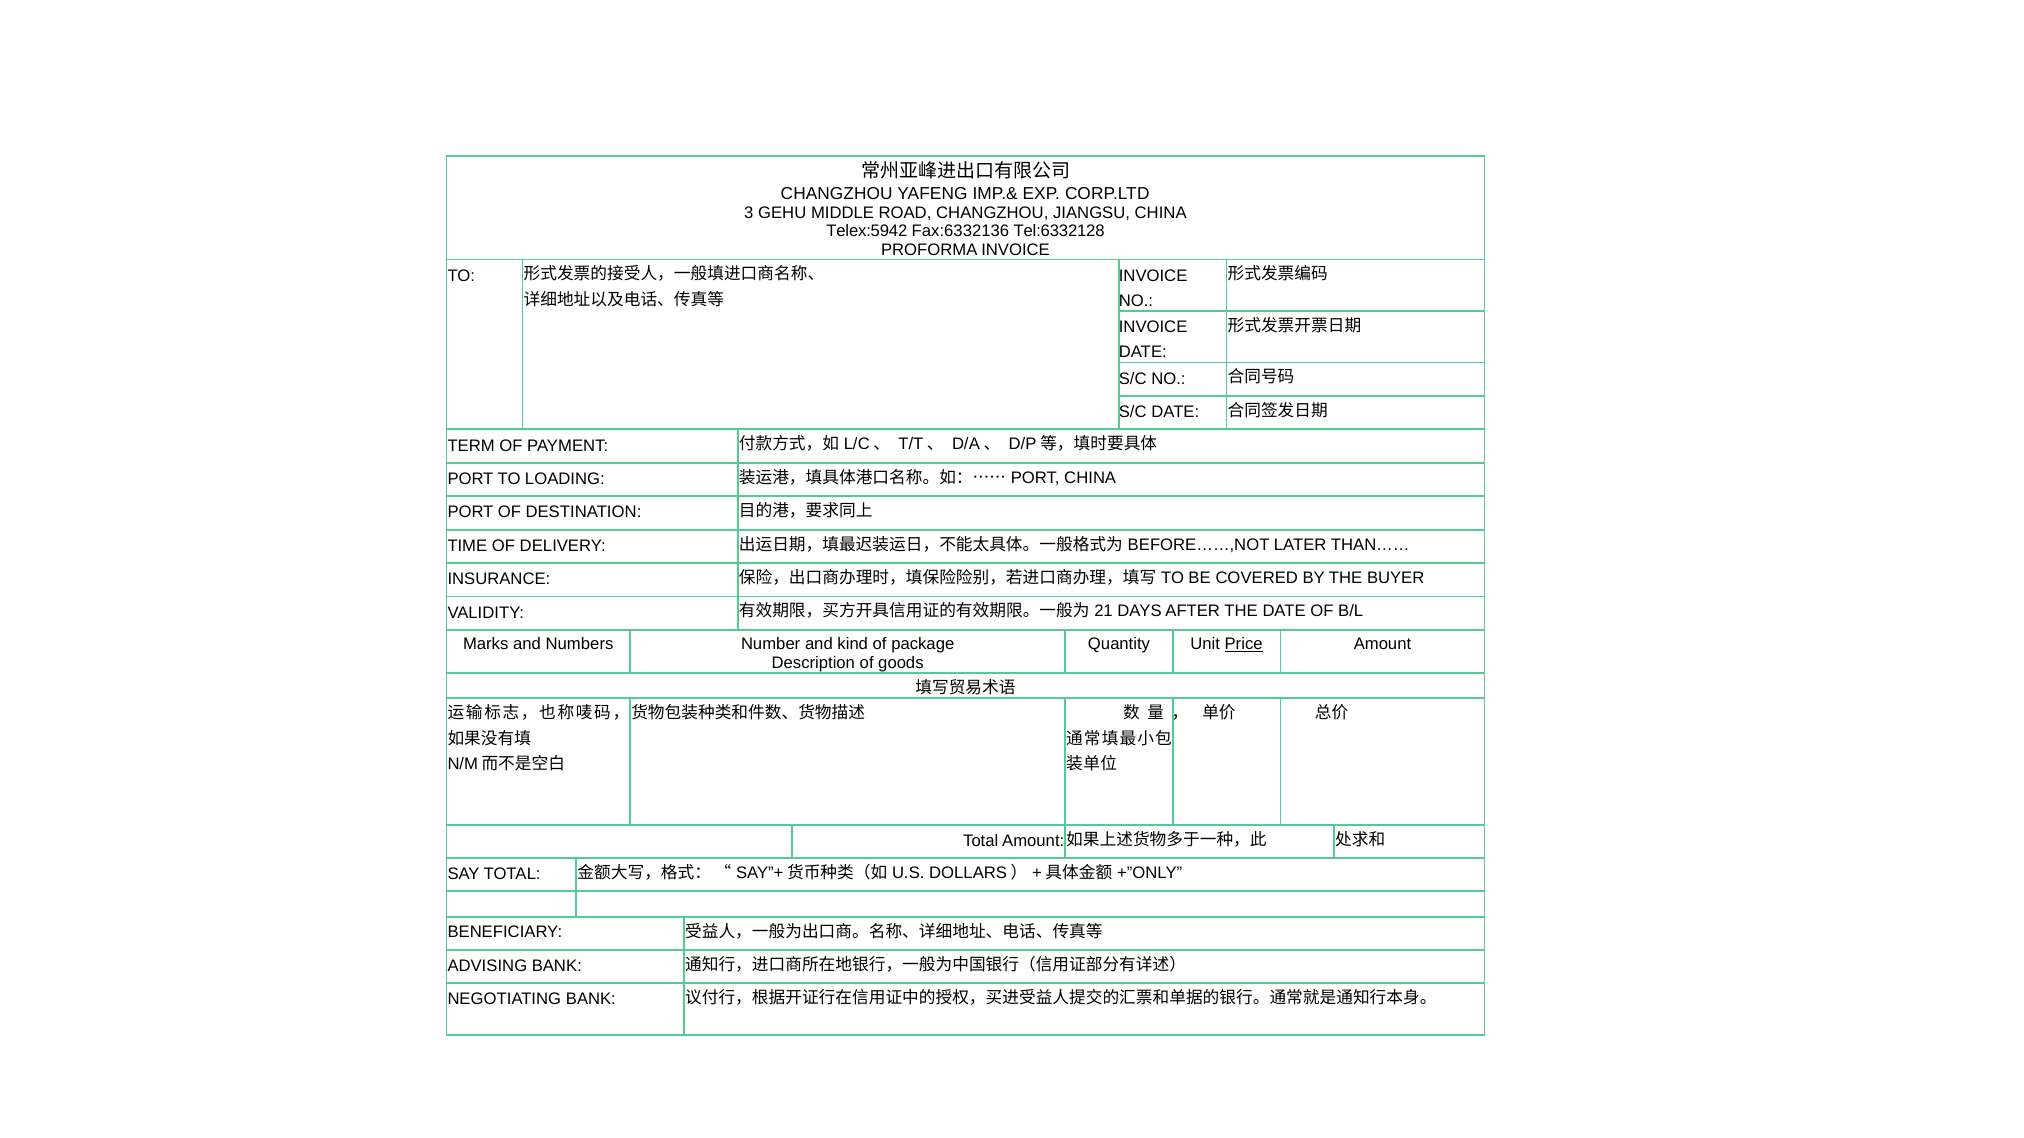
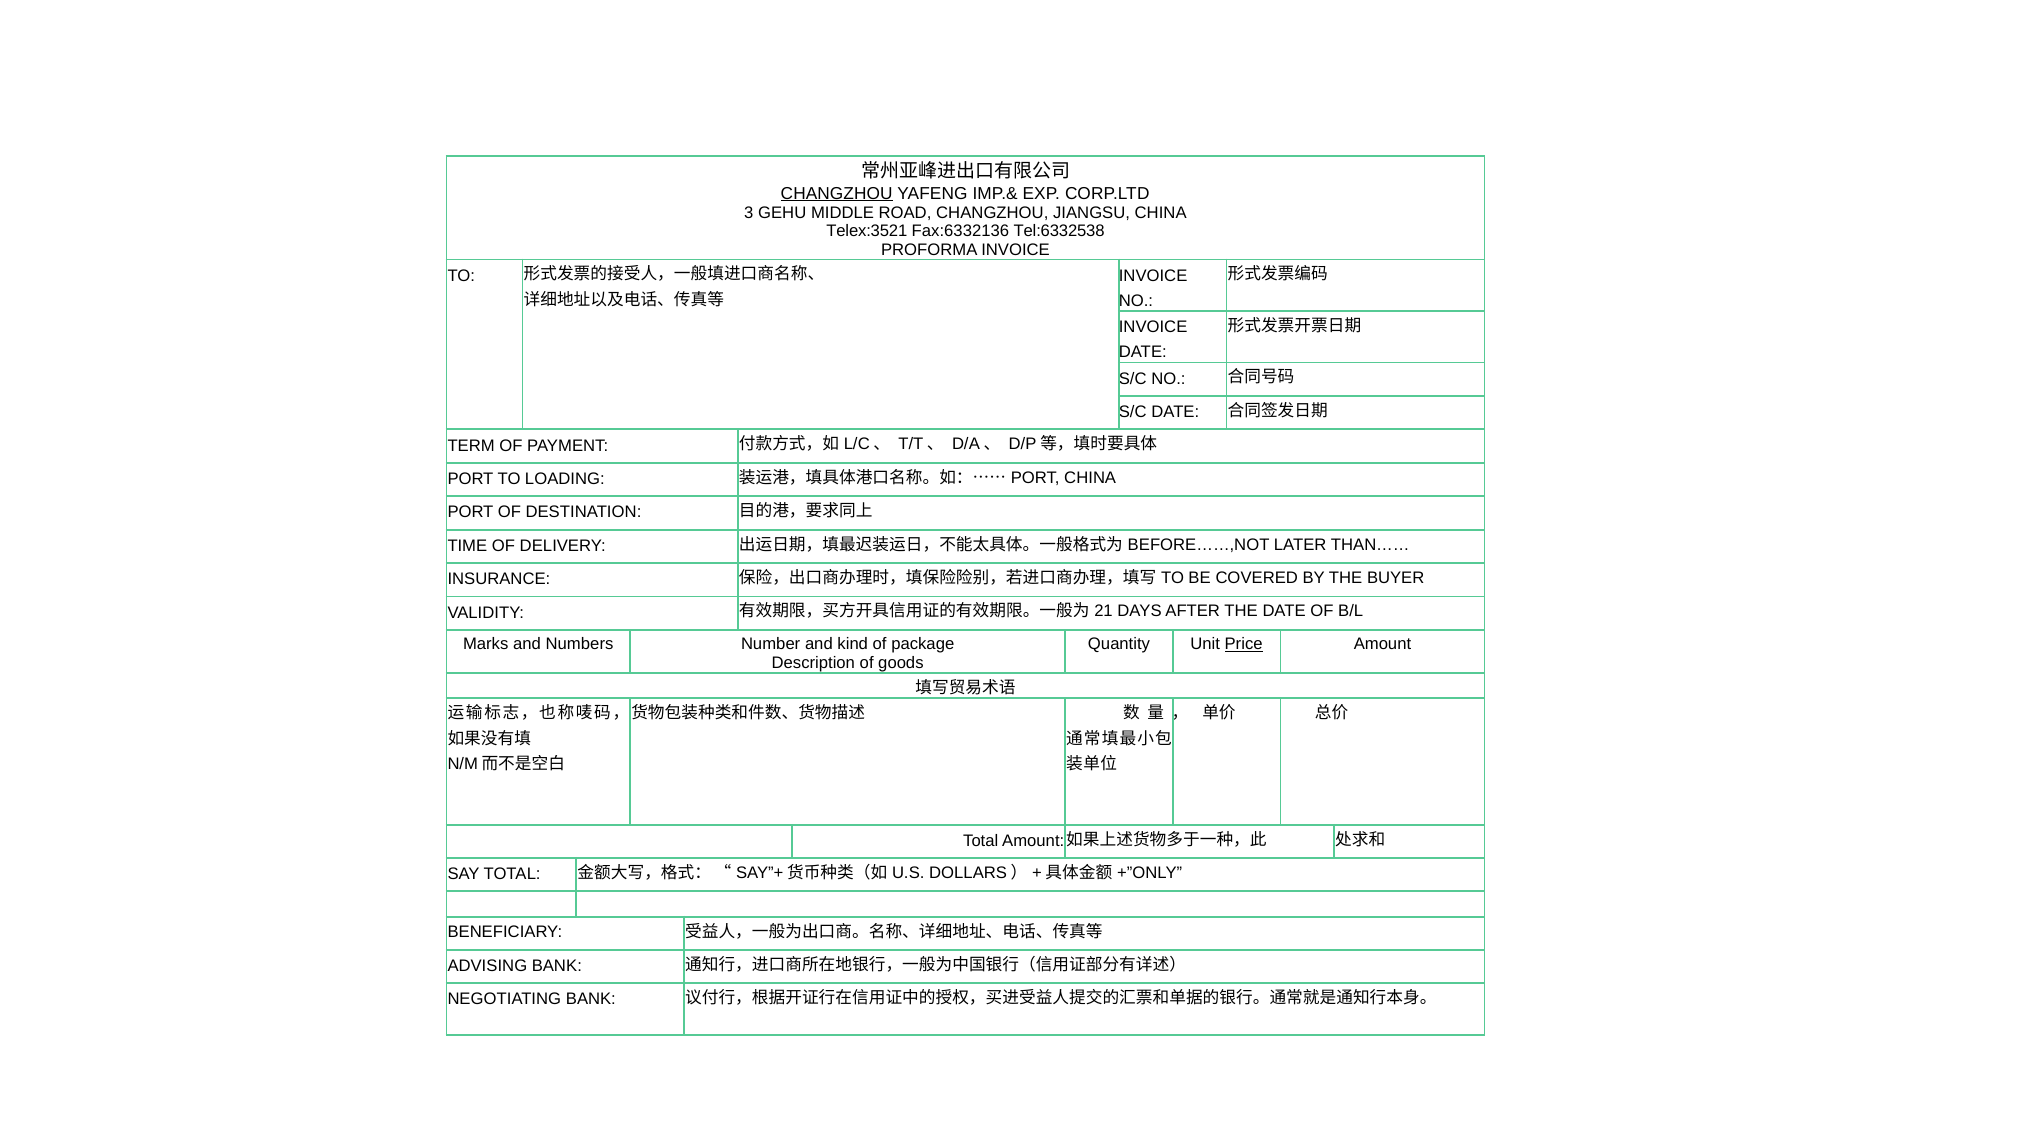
CHANGZHOU underline: none -> present (837, 194)
Telex:5942: Telex:5942 -> Telex:3521 (867, 231)
Tel:6332128: Tel:6332128 -> Tel:6332538 (1059, 231)
